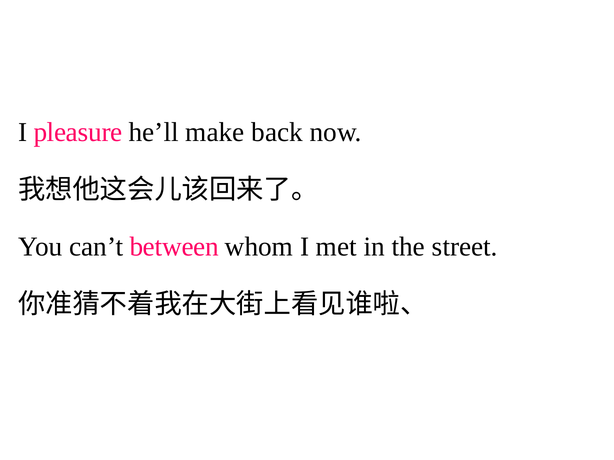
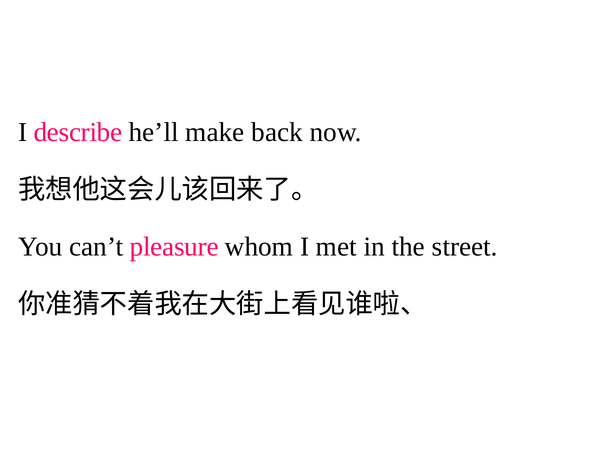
pleasure: pleasure -> describe (78, 133)
between: between -> pleasure (174, 247)
